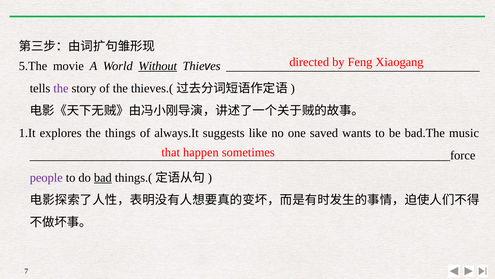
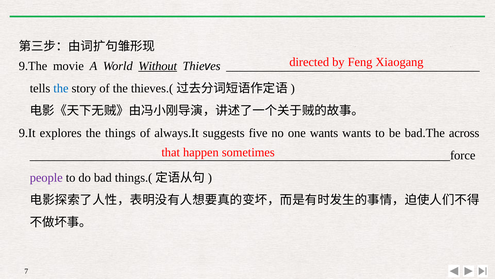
5.The: 5.The -> 9.The (33, 66)
the colour: purple -> blue (61, 88)
1.It: 1.It -> 9.It (27, 133)
like: like -> five (258, 133)
one saved: saved -> wants (324, 133)
music: music -> across (464, 133)
bad underline: present -> none (103, 177)
